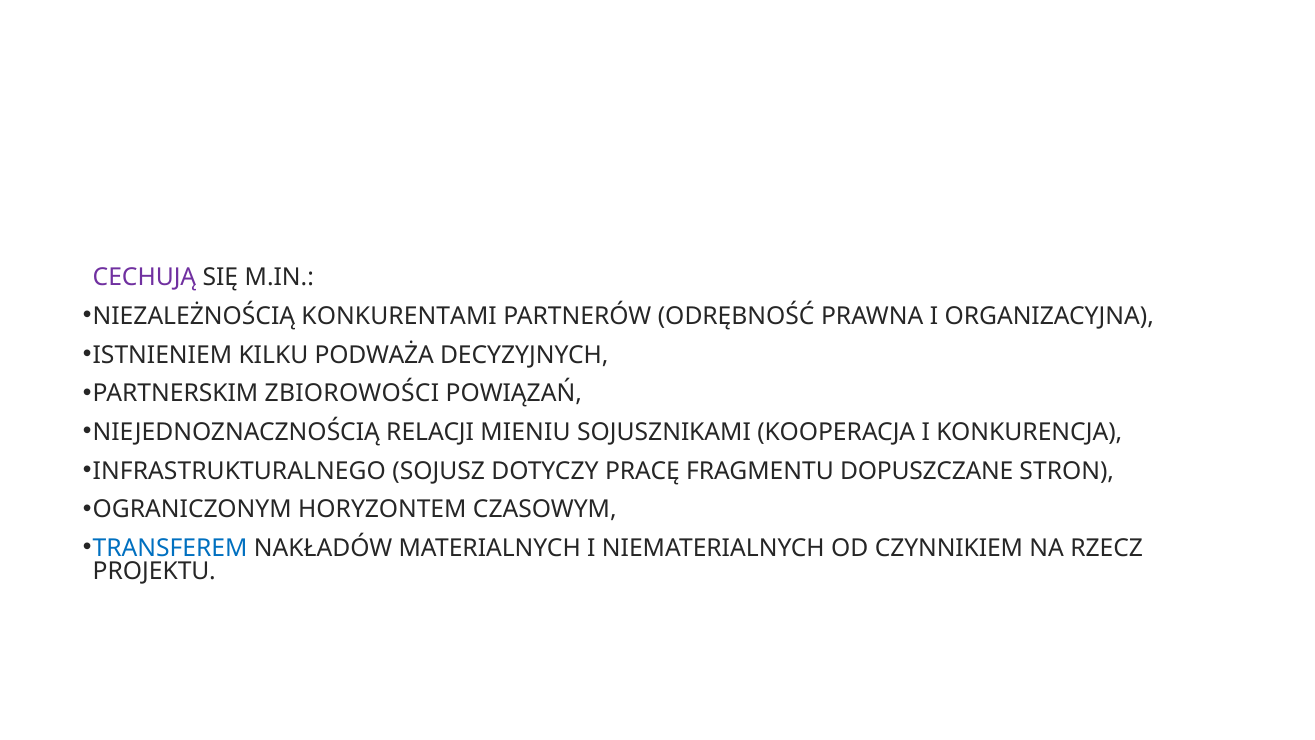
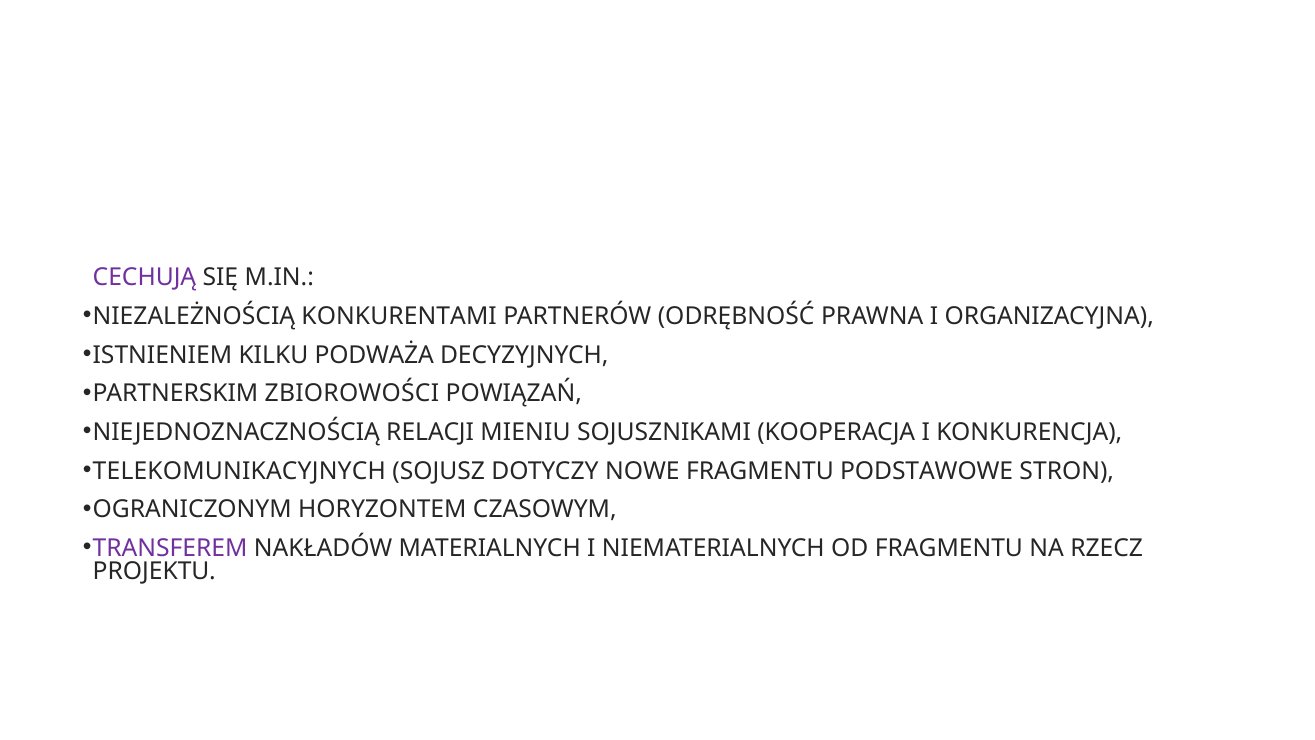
INFRASTRUKTURALNEGO: INFRASTRUKTURALNEGO -> TELEKOMUNIKACYJNYCH (239, 471)
PRACĘ: PRACĘ -> NOWE (642, 471)
DOPUSZCZANE: DOPUSZCZANE -> PODSTAWOWE (927, 471)
TRANSFEREM colour: blue -> purple (170, 548)
OD CZYNNIKIEM: CZYNNIKIEM -> FRAGMENTU (949, 548)
